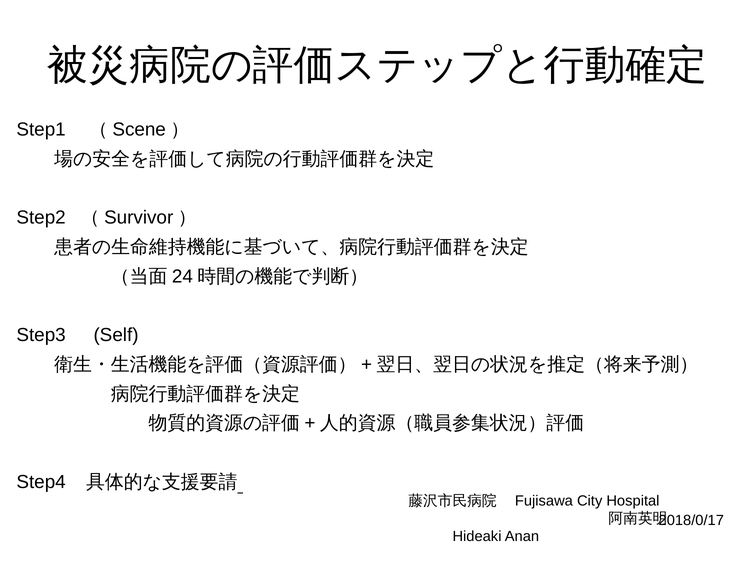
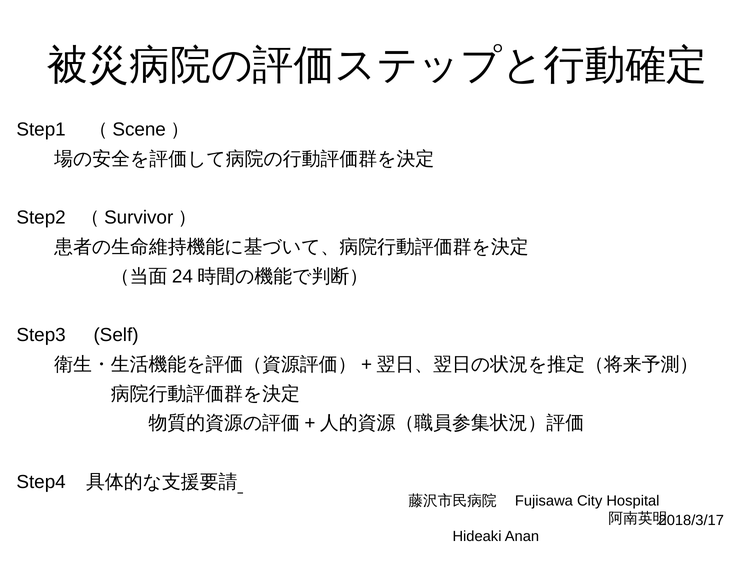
2018/0/17: 2018/0/17 -> 2018/3/17 (691, 521)
